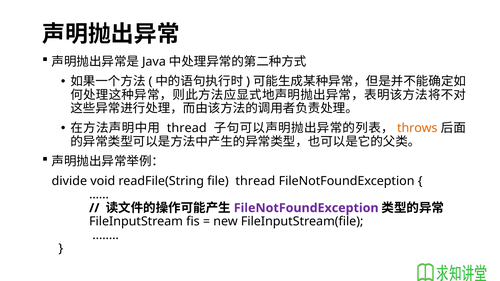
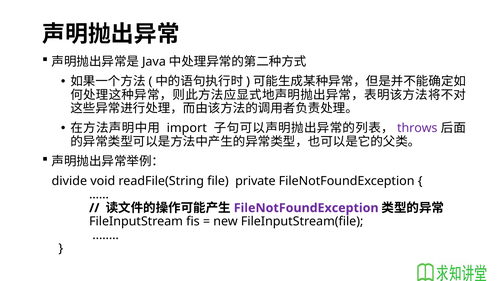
thread: thread -> import (187, 128)
throws colour: orange -> purple (417, 128)
file thread: thread -> private (255, 181)
